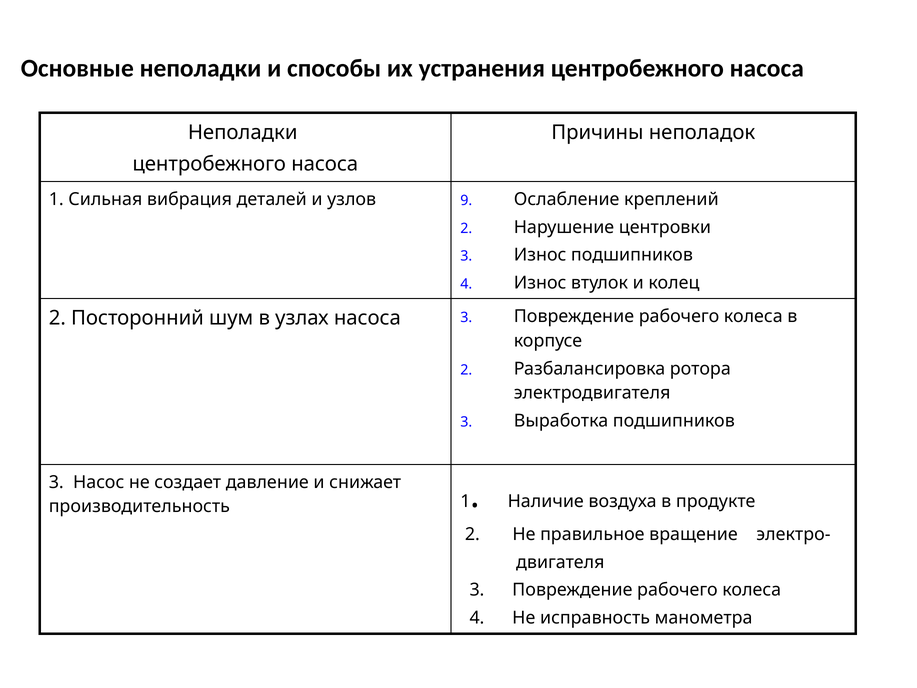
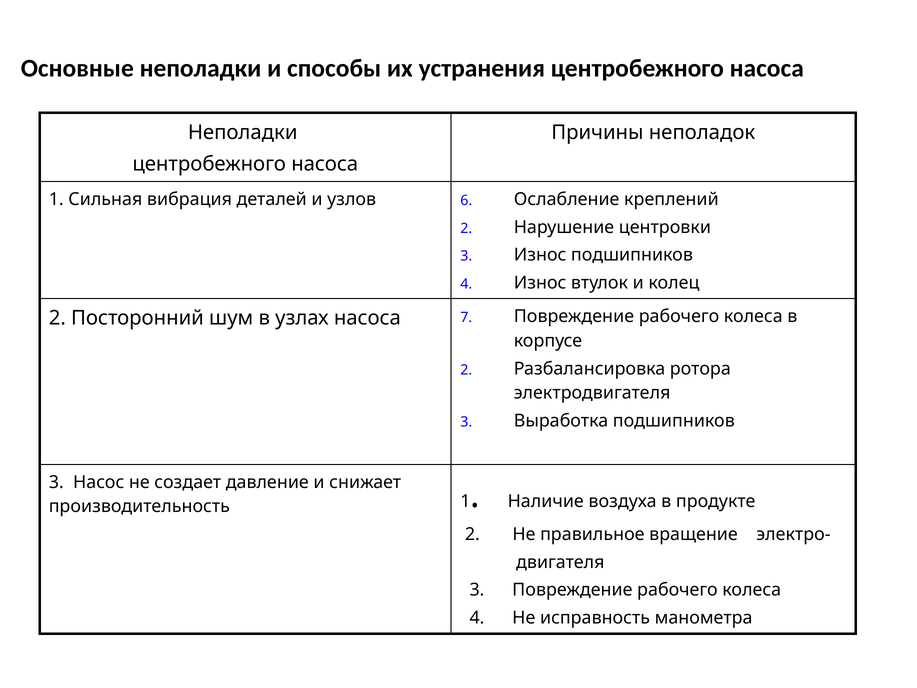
9: 9 -> 6 (466, 200)
насоса 3: 3 -> 7 (466, 318)
